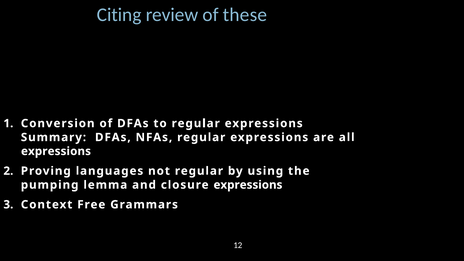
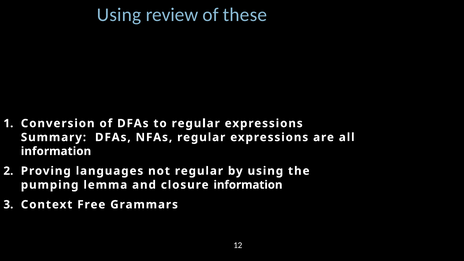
Citing: Citing -> Using (119, 15)
expressions: expressions -> information (56, 151)
closure expressions: expressions -> information (248, 185)
